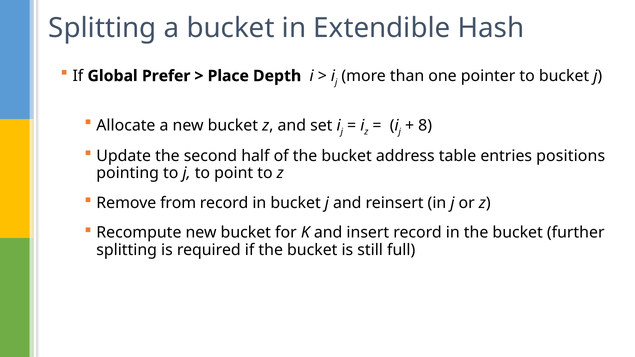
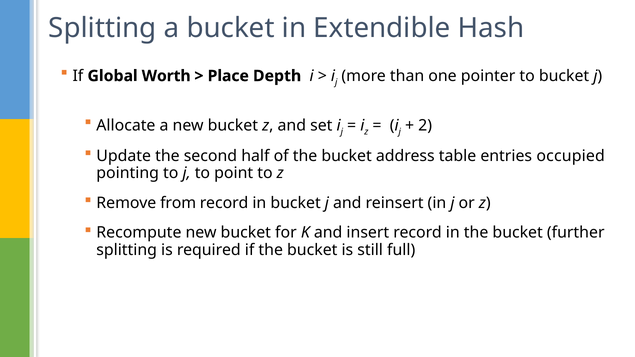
Prefer: Prefer -> Worth (166, 76)
8: 8 -> 2 (425, 126)
positions: positions -> occupied (571, 156)
